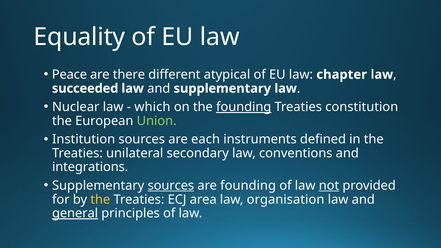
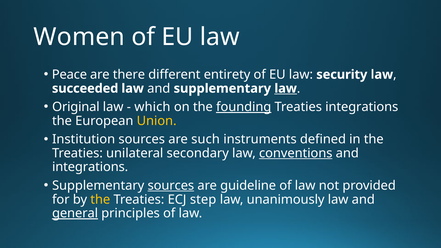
Equality: Equality -> Women (79, 37)
atypical: atypical -> entirety (227, 75)
chapter: chapter -> security (342, 75)
law underline: none -> present (286, 88)
Nuclear: Nuclear -> Original (76, 107)
Treaties constitution: constitution -> integrations (362, 107)
Union colour: light green -> yellow (157, 121)
each: each -> such (206, 139)
conventions underline: none -> present (296, 153)
are founding: founding -> guideline (248, 186)
not underline: present -> none (329, 186)
area: area -> step (203, 200)
organisation: organisation -> unanimously (286, 200)
